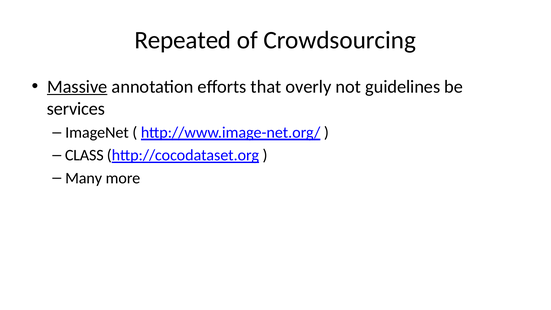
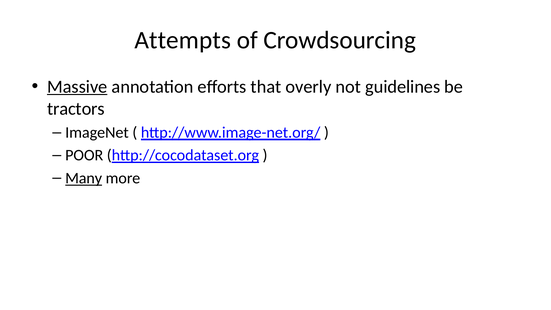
Repeated: Repeated -> Attempts (183, 40)
services: services -> tractors (76, 109)
CLASS: CLASS -> POOR (84, 155)
Many underline: none -> present (84, 178)
